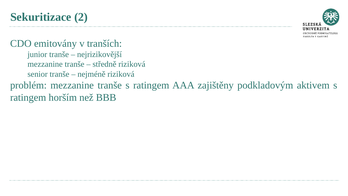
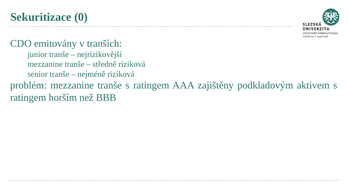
2: 2 -> 0 (81, 17)
